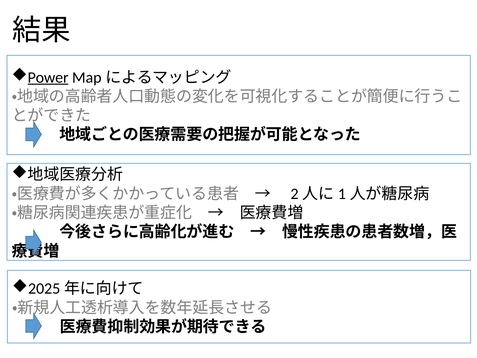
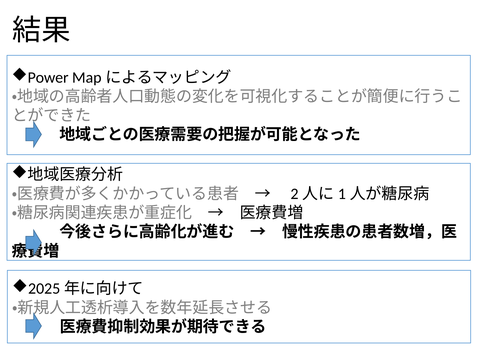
Power underline: present -> none (48, 77)
